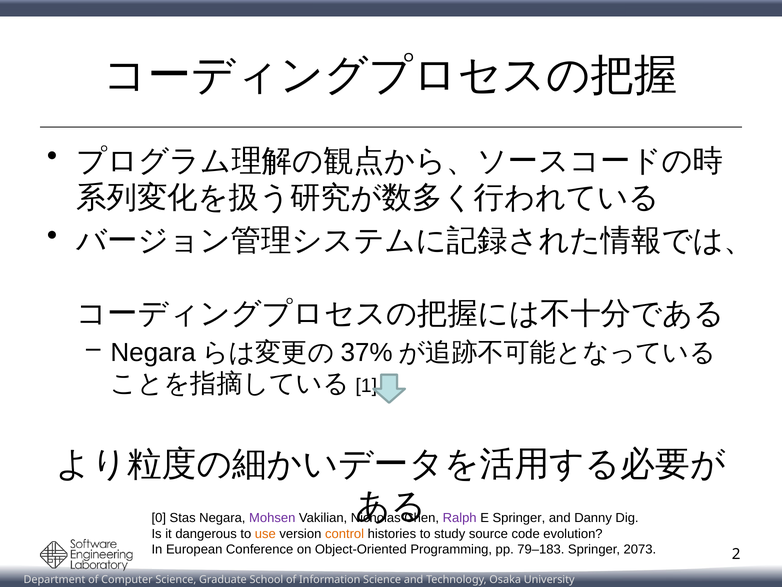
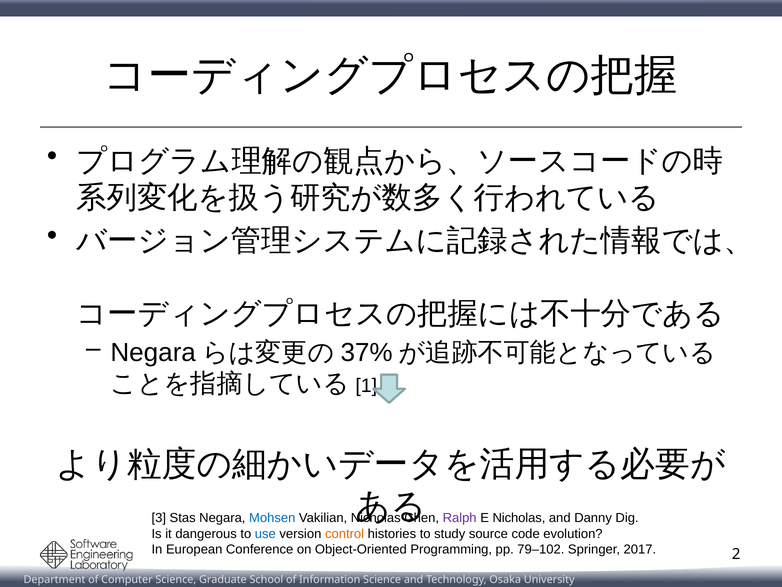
0: 0 -> 3 (159, 518)
Mohsen colour: purple -> blue (272, 518)
E Springer: Springer -> Nicholas (519, 518)
use colour: orange -> blue (265, 533)
79–183: 79–183 -> 79–102 (541, 549)
2073: 2073 -> 2017 (640, 549)
